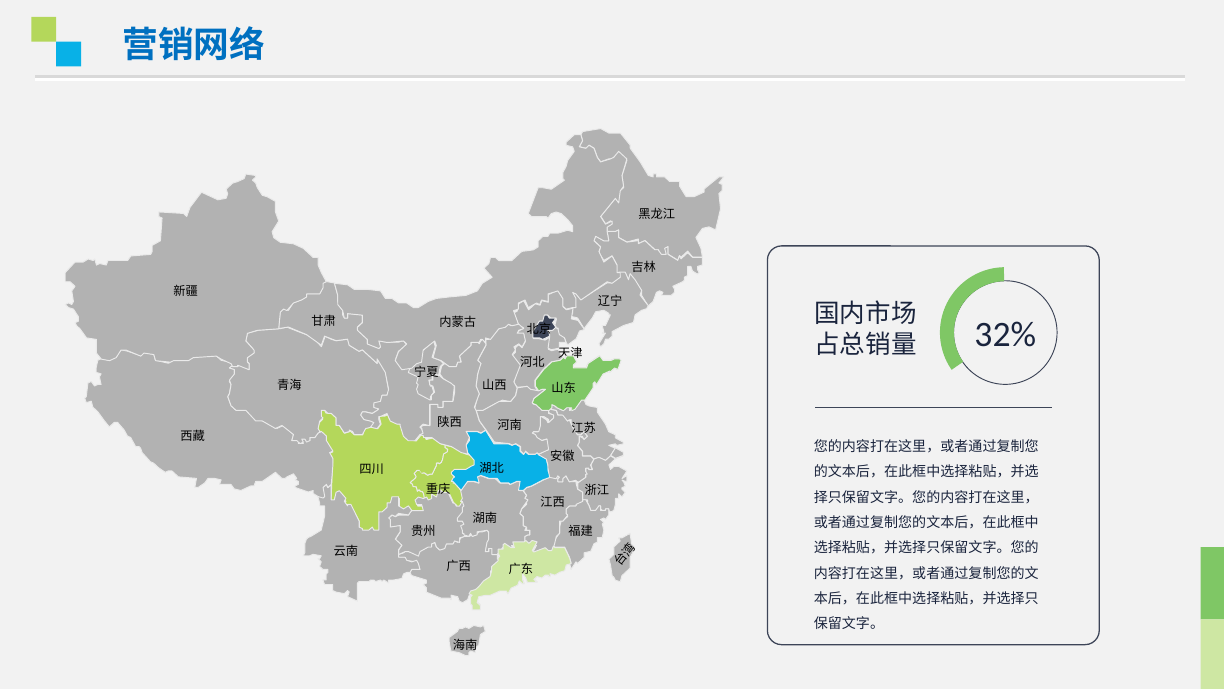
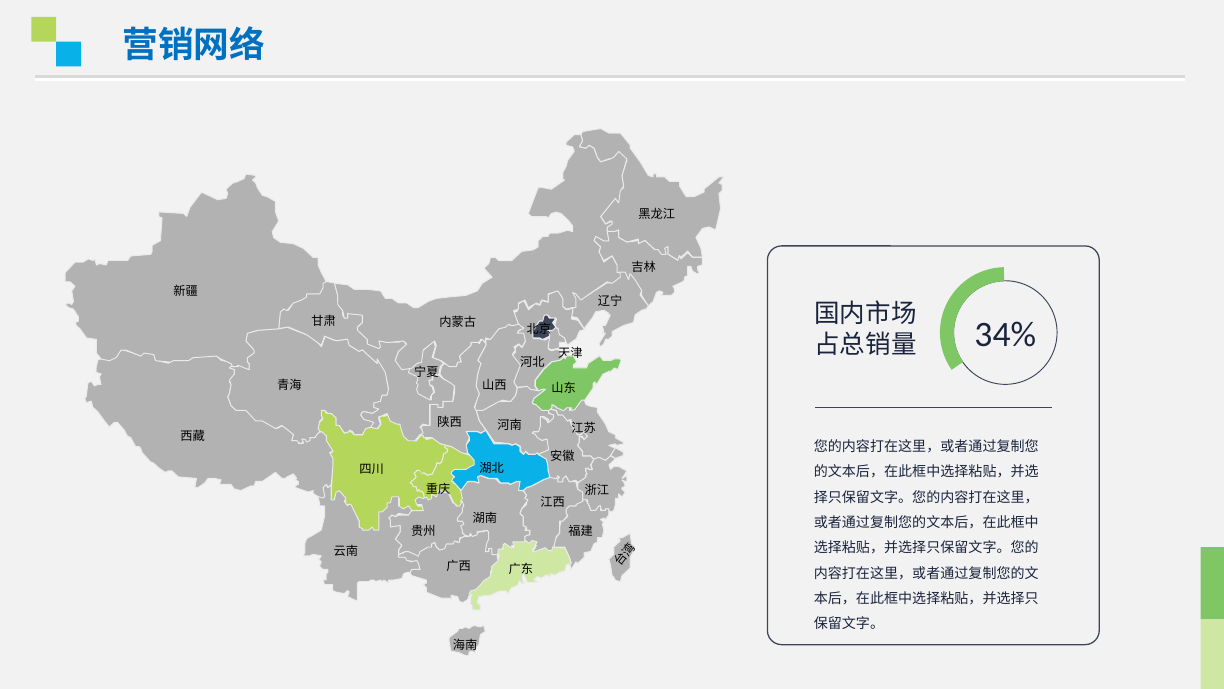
32%: 32% -> 34% (1005, 335)
